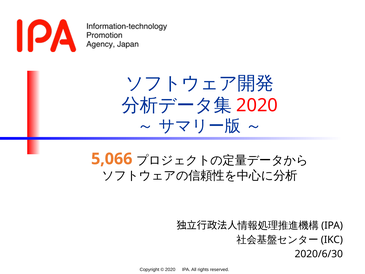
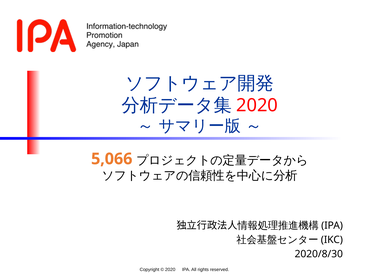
2020/6/30: 2020/6/30 -> 2020/8/30 (319, 254)
